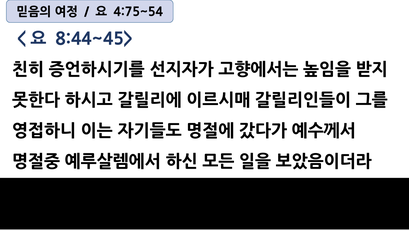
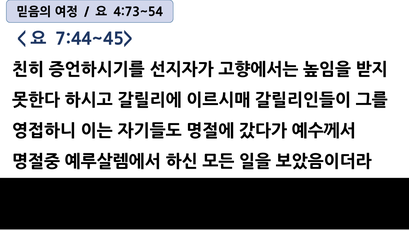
4:75~54: 4:75~54 -> 4:73~54 (138, 12)
8:44~45>: 8:44~45> -> 7:44~45> (94, 39)
